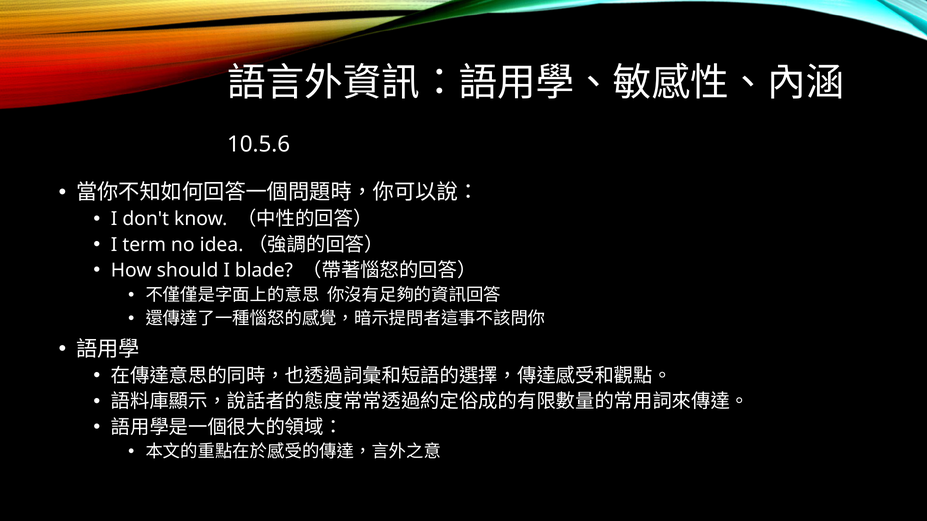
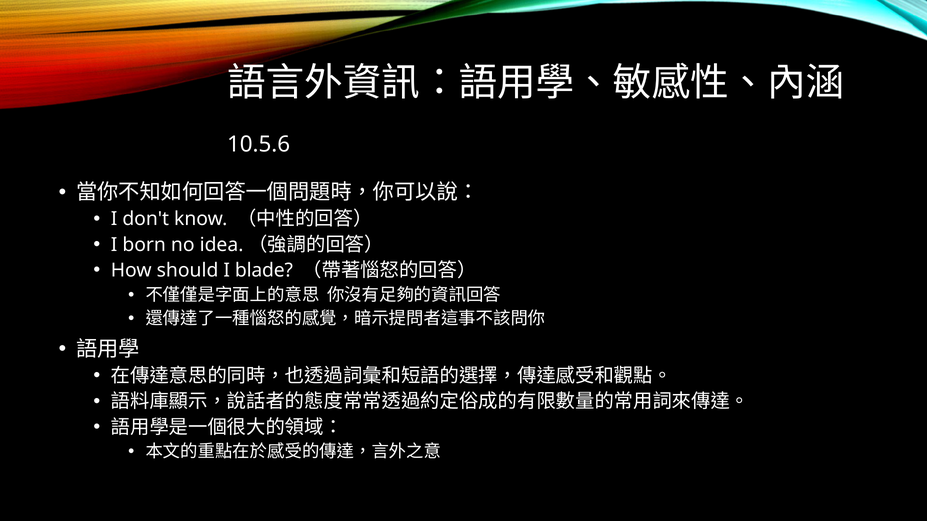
term: term -> born (144, 245)
